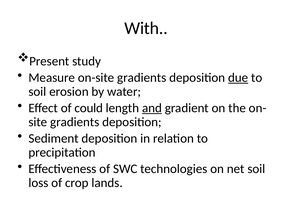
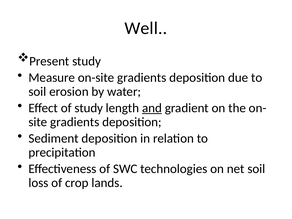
With: With -> Well (146, 28)
due underline: present -> none (238, 78)
of could: could -> study (89, 108)
